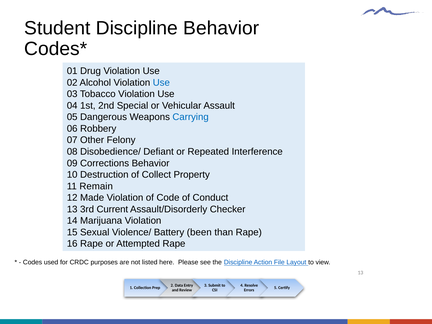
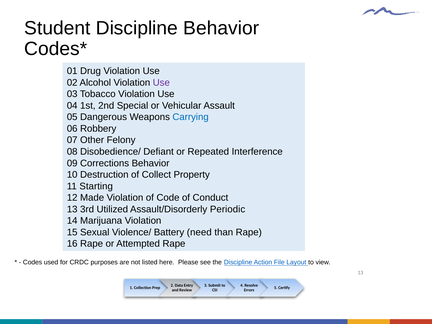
Use colour: blue -> purple (161, 83)
Remain: Remain -> Starting (96, 186)
Current: Current -> Utilized (112, 209)
Checker: Checker -> Periodic (228, 209)
been: been -> need (199, 232)
